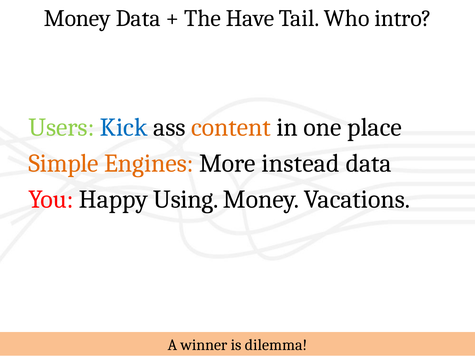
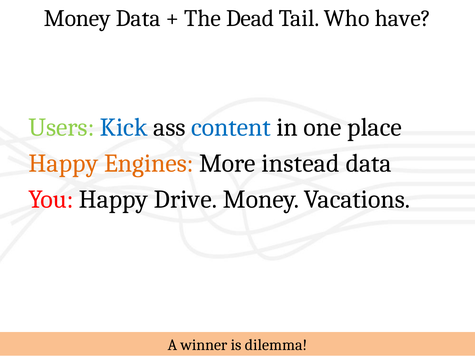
Have: Have -> Dead (250, 18)
intro: intro -> have (403, 18)
content colour: orange -> blue (231, 127)
Simple: Simple -> Happy (63, 163)
Using: Using -> Drive (186, 199)
